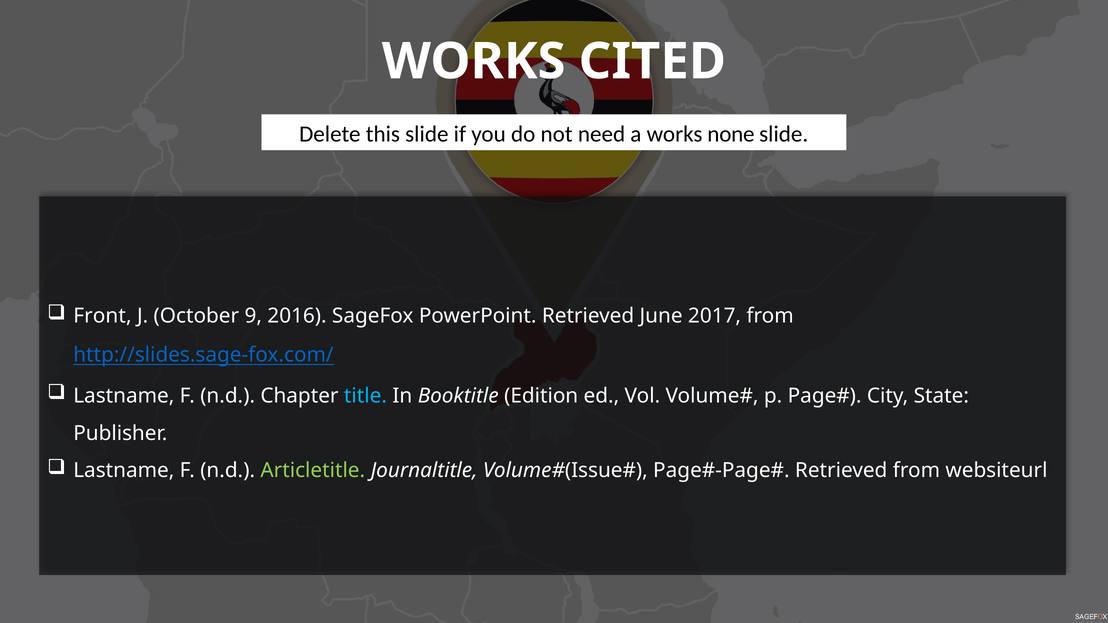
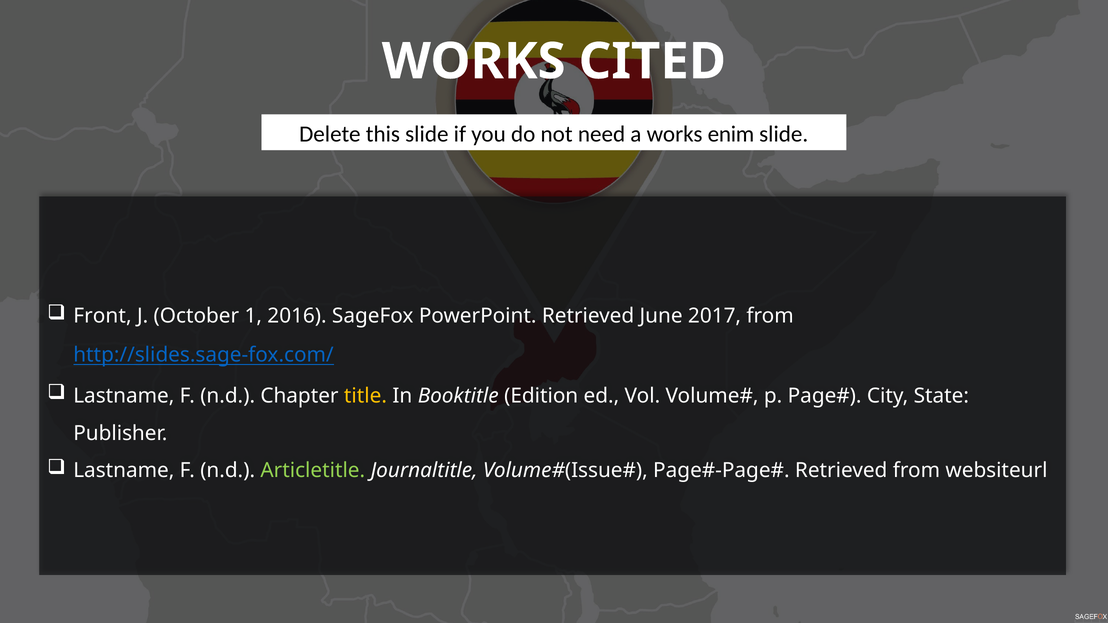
none: none -> enim (731, 134)
9: 9 -> 1 (253, 316)
title colour: light blue -> yellow (365, 396)
